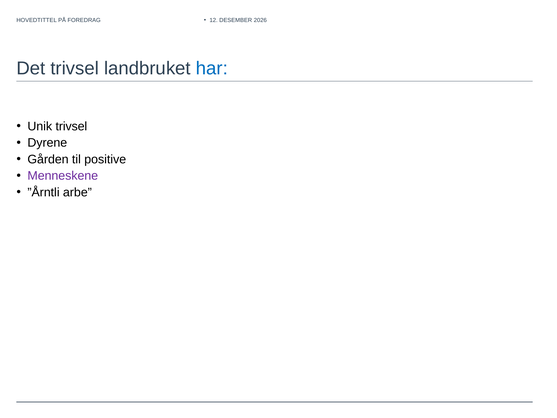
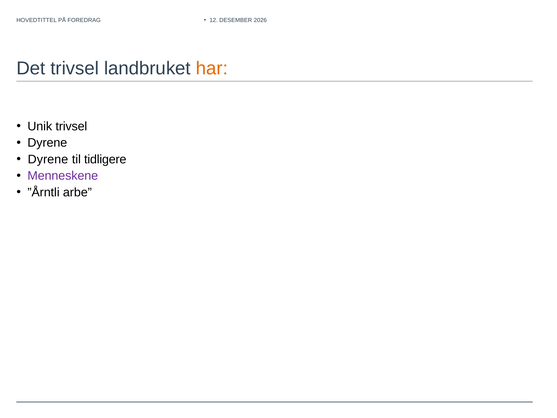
har colour: blue -> orange (212, 68)
Gården: Gården -> Dyrene (48, 159)
positive: positive -> tidligere (105, 159)
